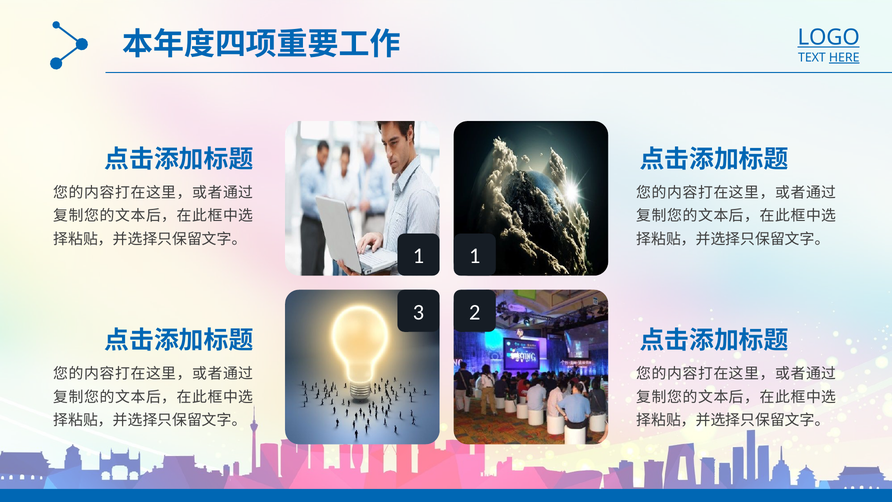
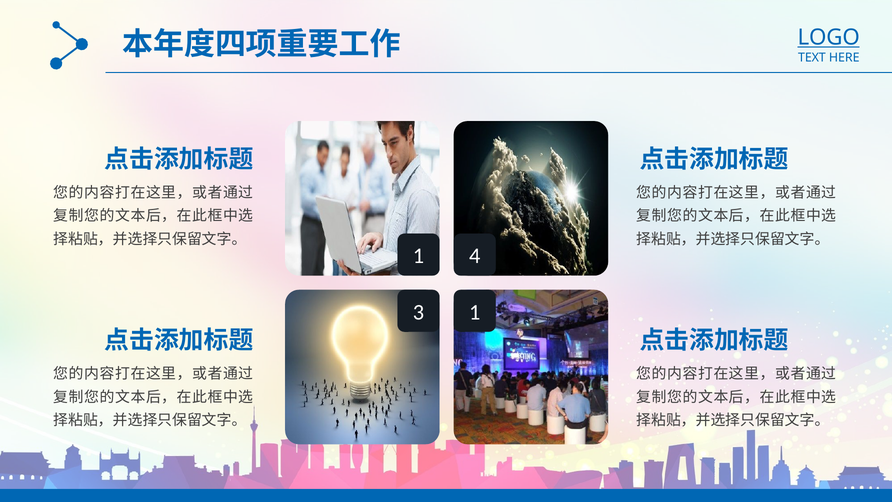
HERE underline: present -> none (844, 58)
1 1: 1 -> 4 (475, 256)
3 2: 2 -> 1 (475, 312)
